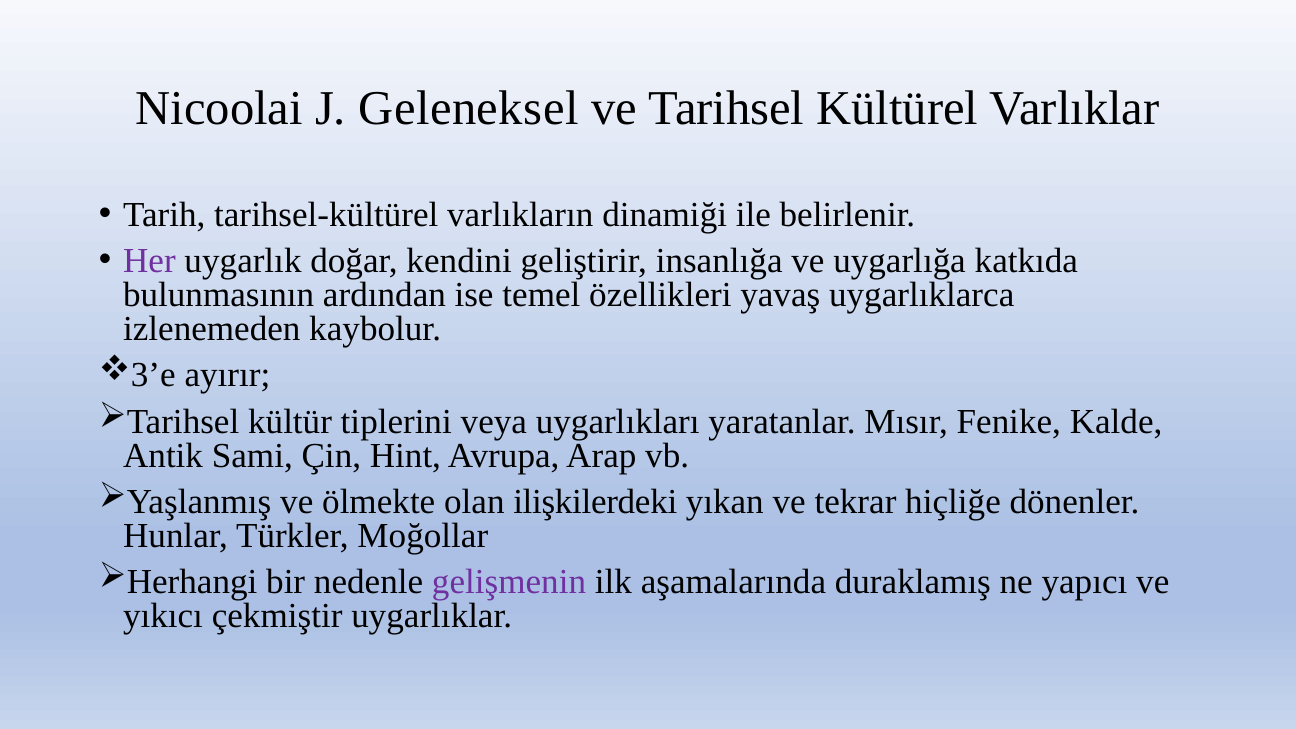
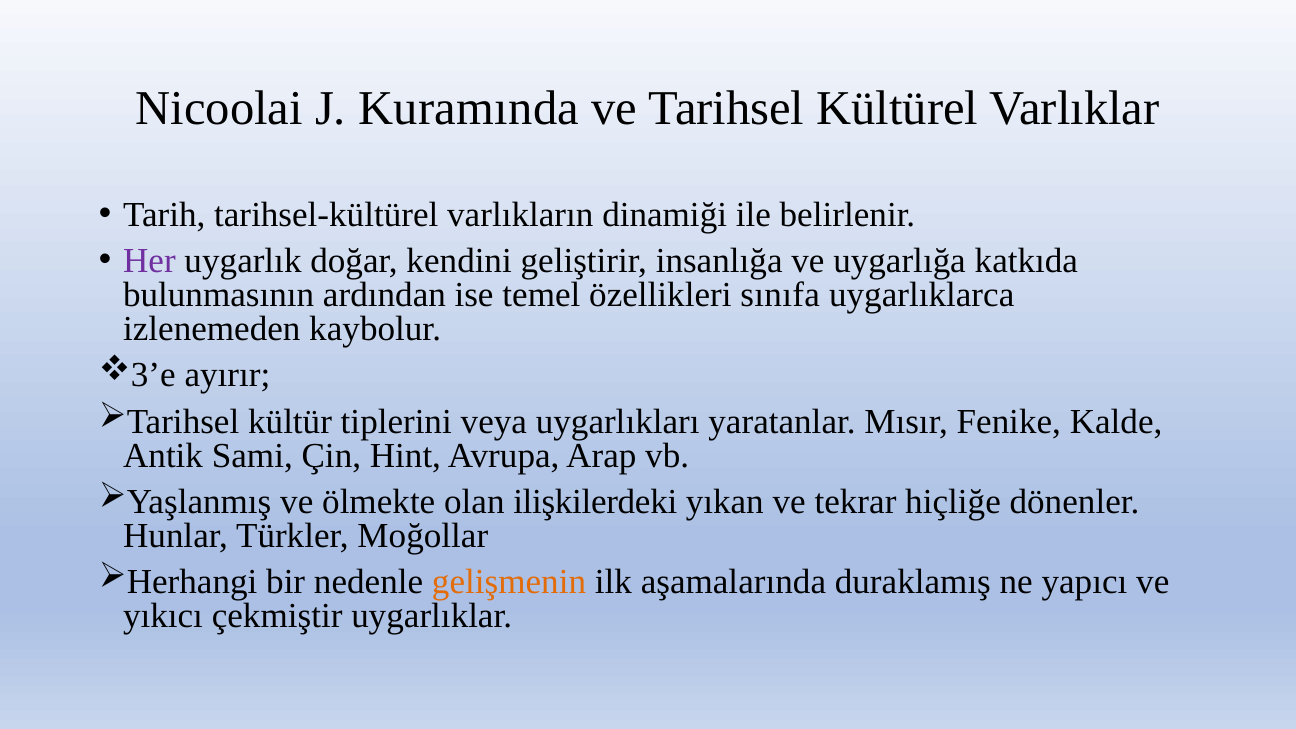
Geleneksel: Geleneksel -> Kuramında (469, 109)
yavaş: yavaş -> sınıfa (780, 295)
gelişmenin colour: purple -> orange (509, 582)
